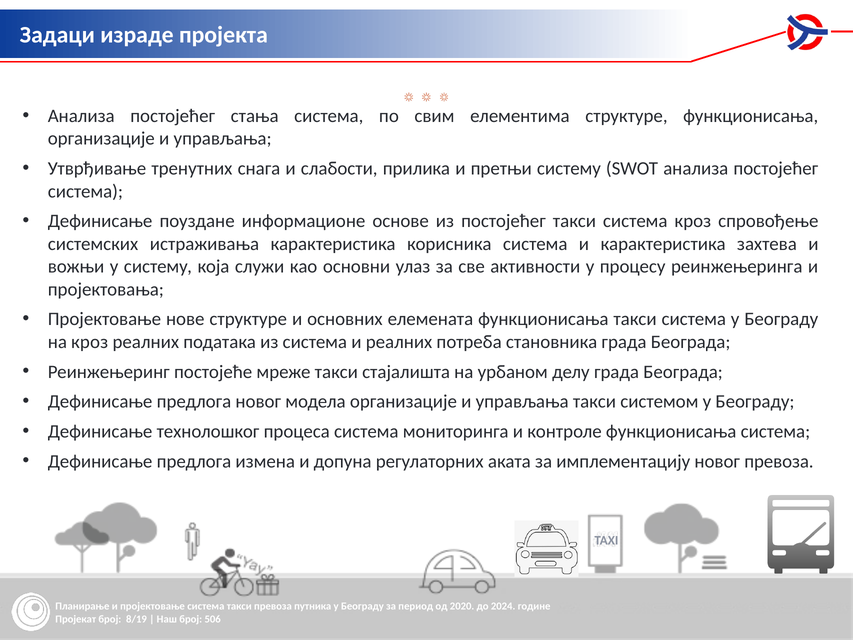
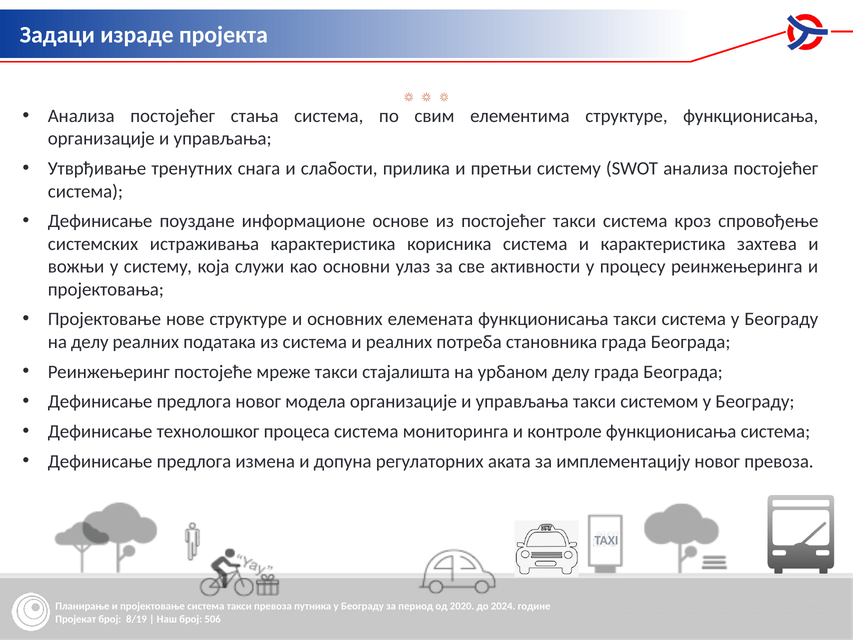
на кроз: кроз -> делу (90, 342)
